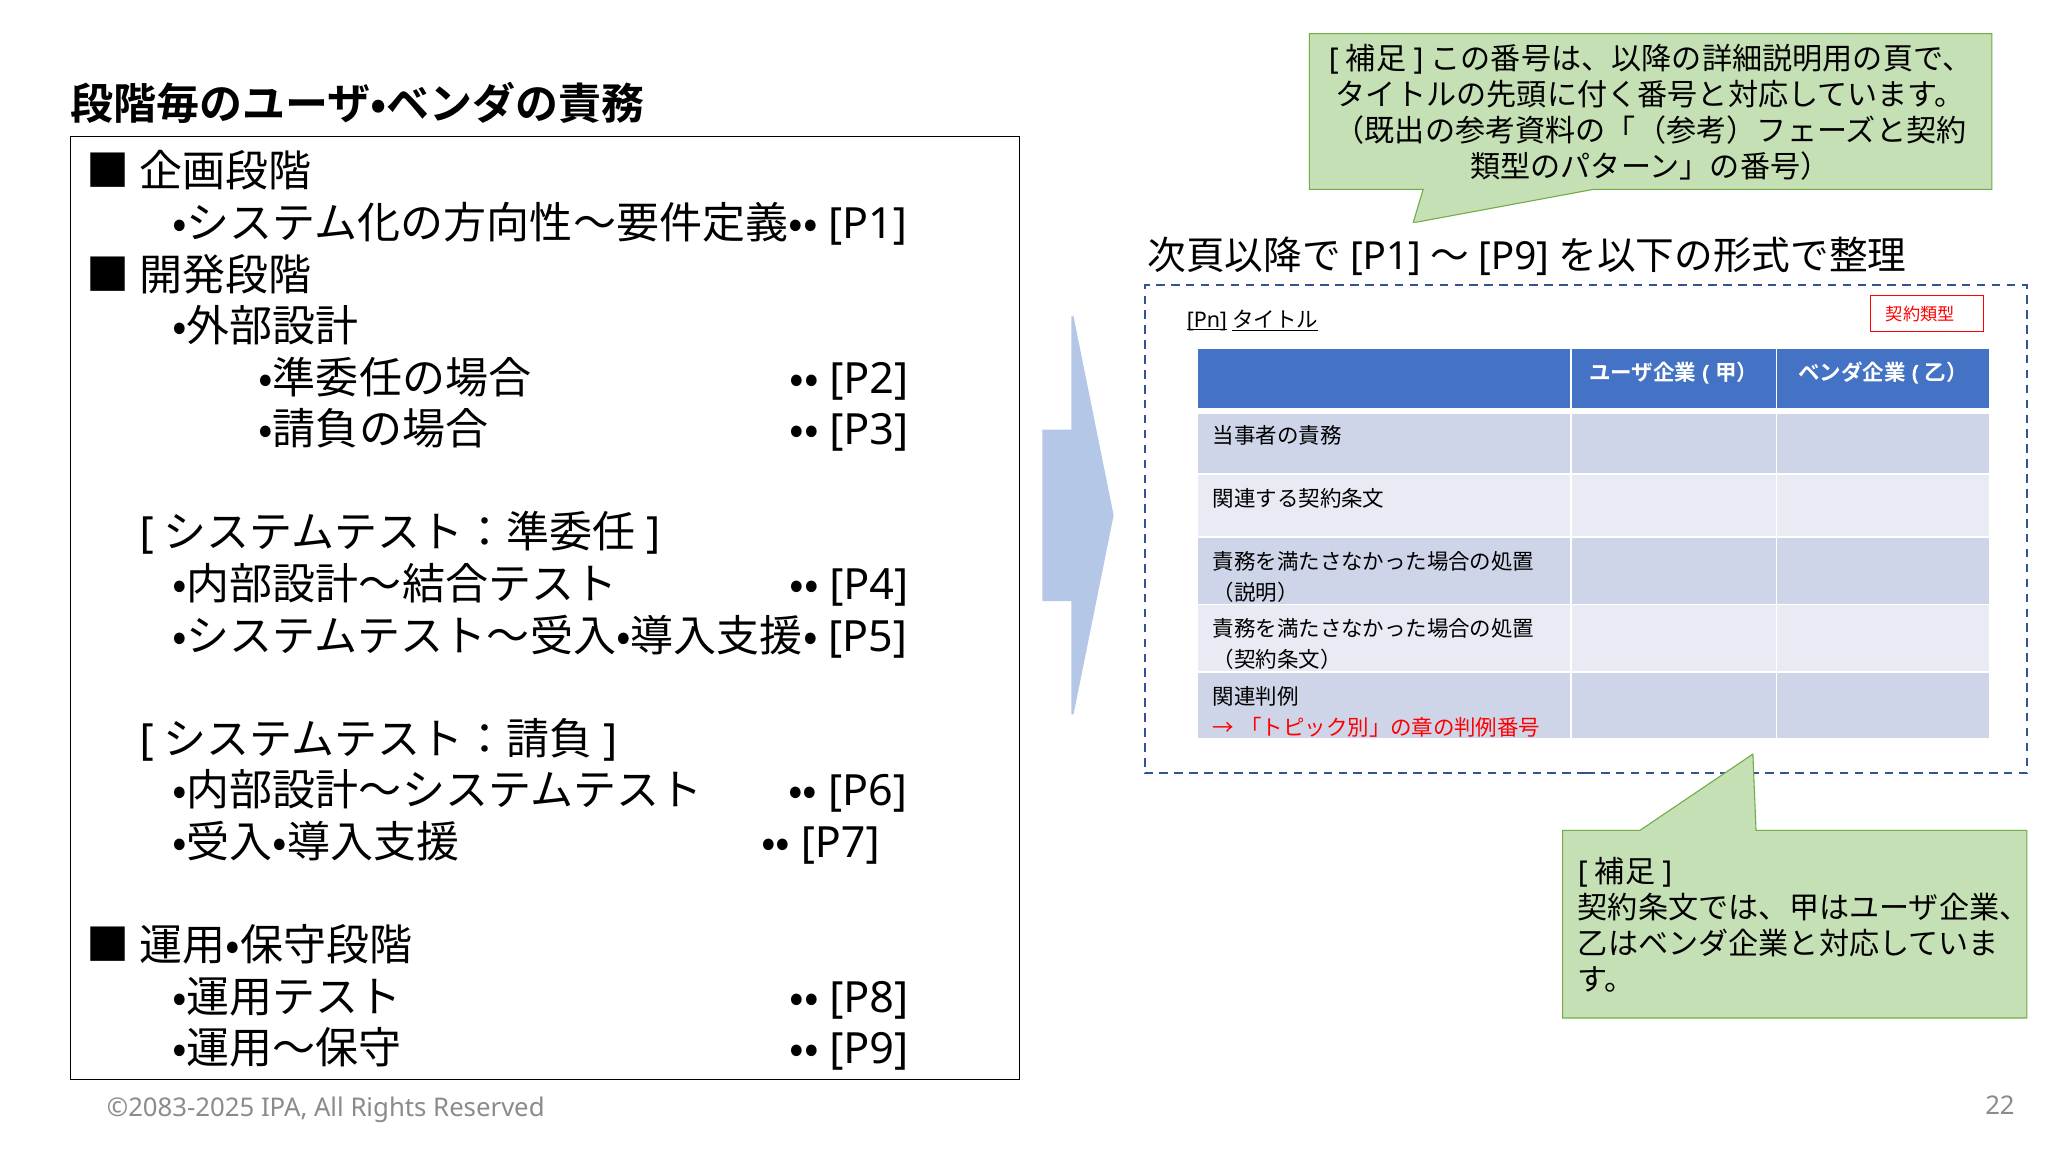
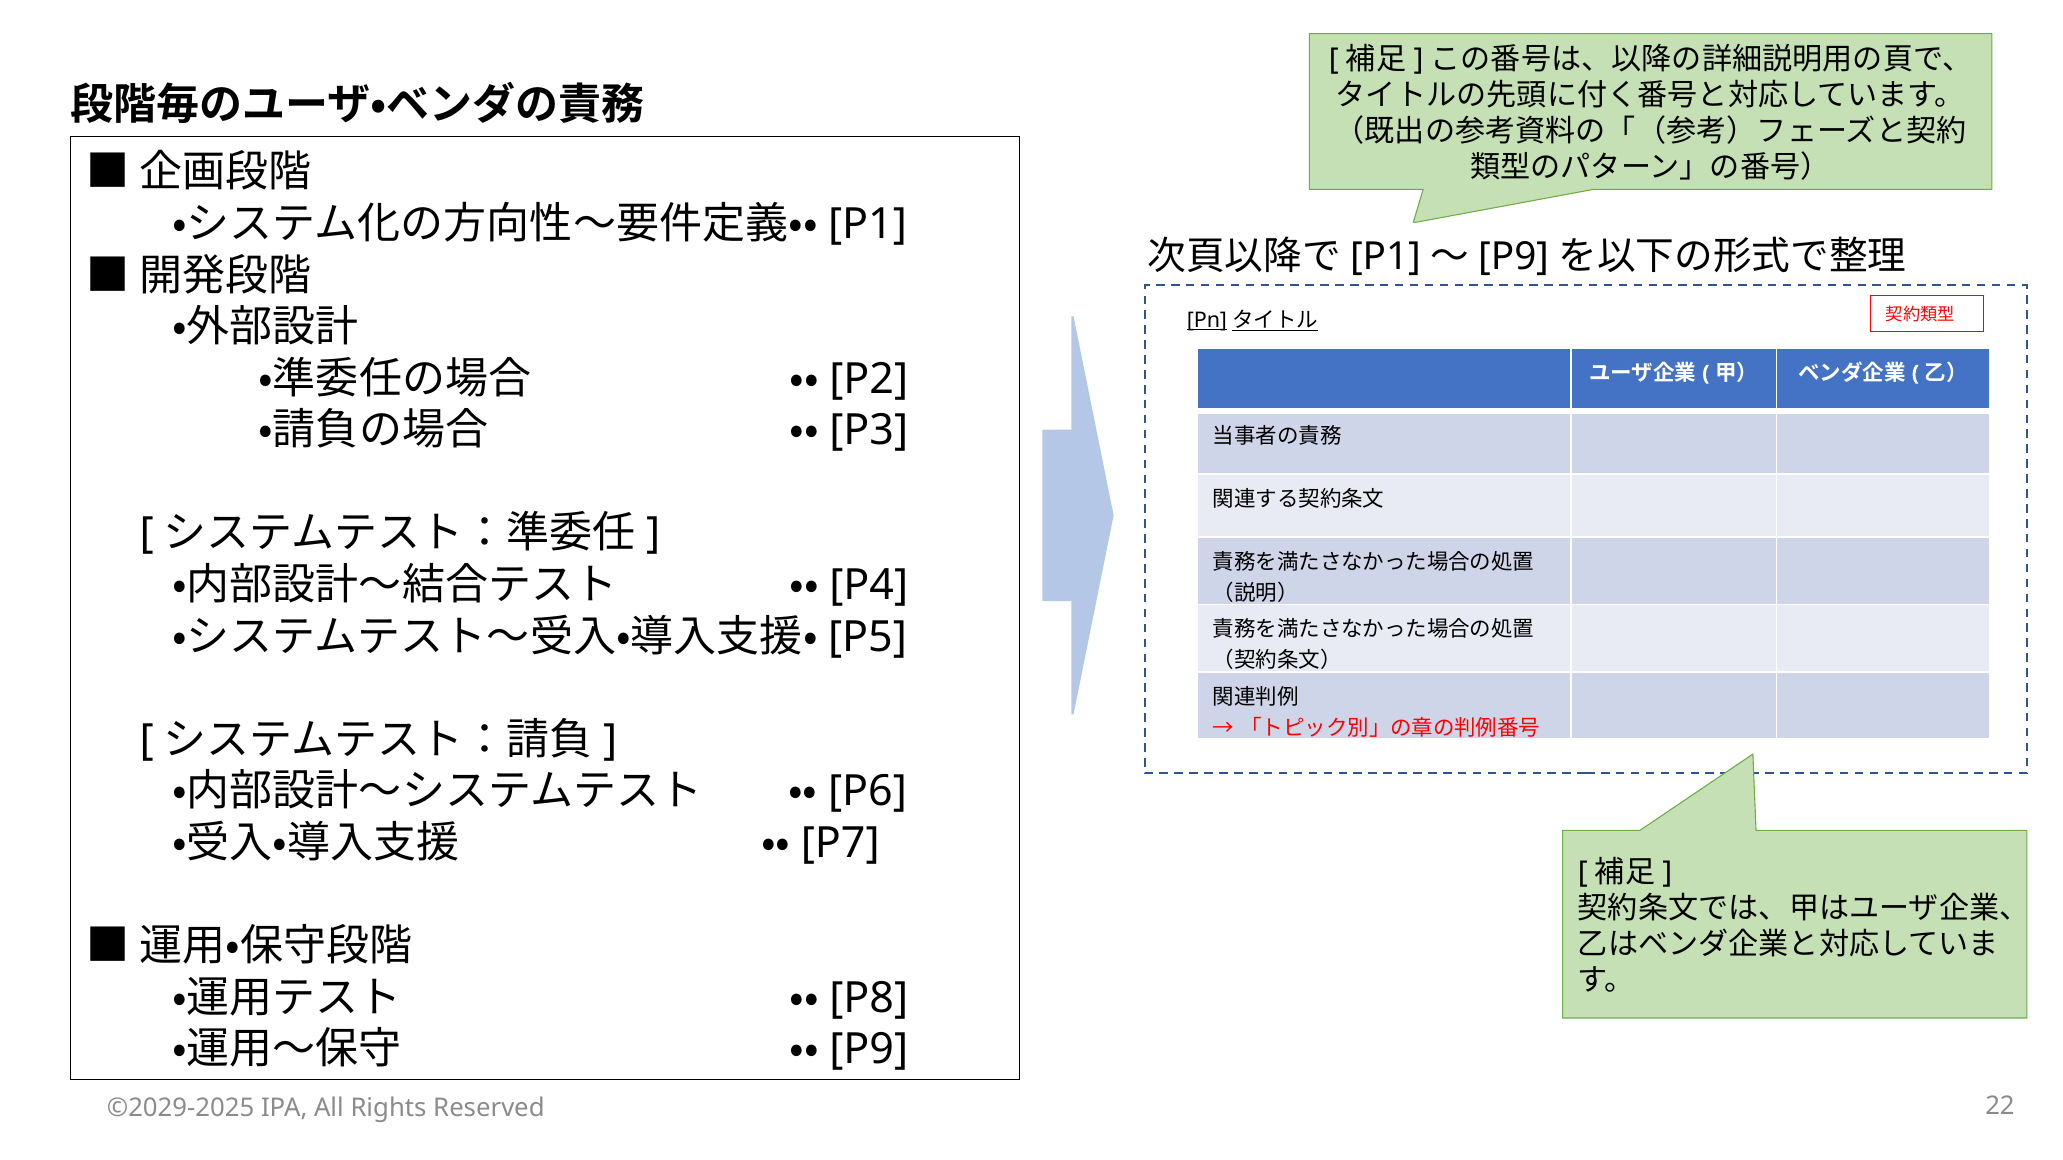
©2083-2025: ©2083-2025 -> ©2029-2025 (181, 1108)
